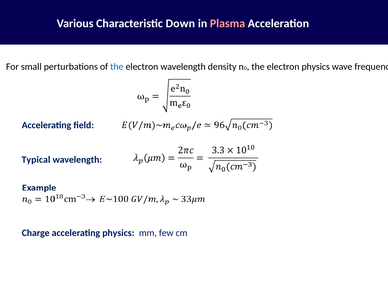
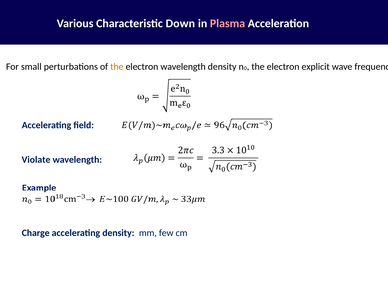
the colour: blue -> orange (117, 67)
electron physics: physics -> explicit (316, 67)
Typical: Typical -> Violate (36, 160)
accelerating physics: physics -> density (118, 233)
